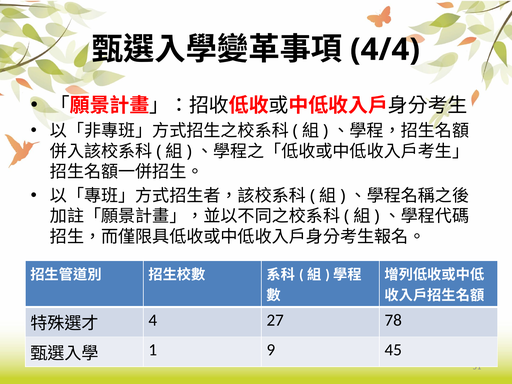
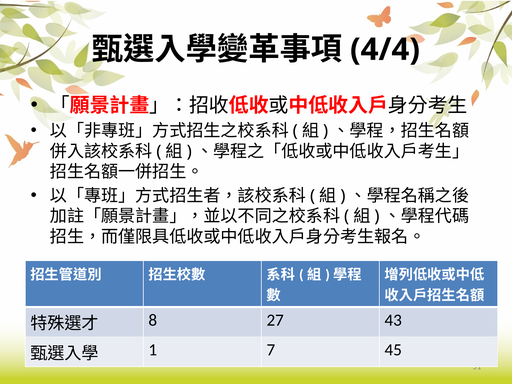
4: 4 -> 8 (153, 320)
78: 78 -> 43 (393, 320)
9: 9 -> 7 (271, 350)
